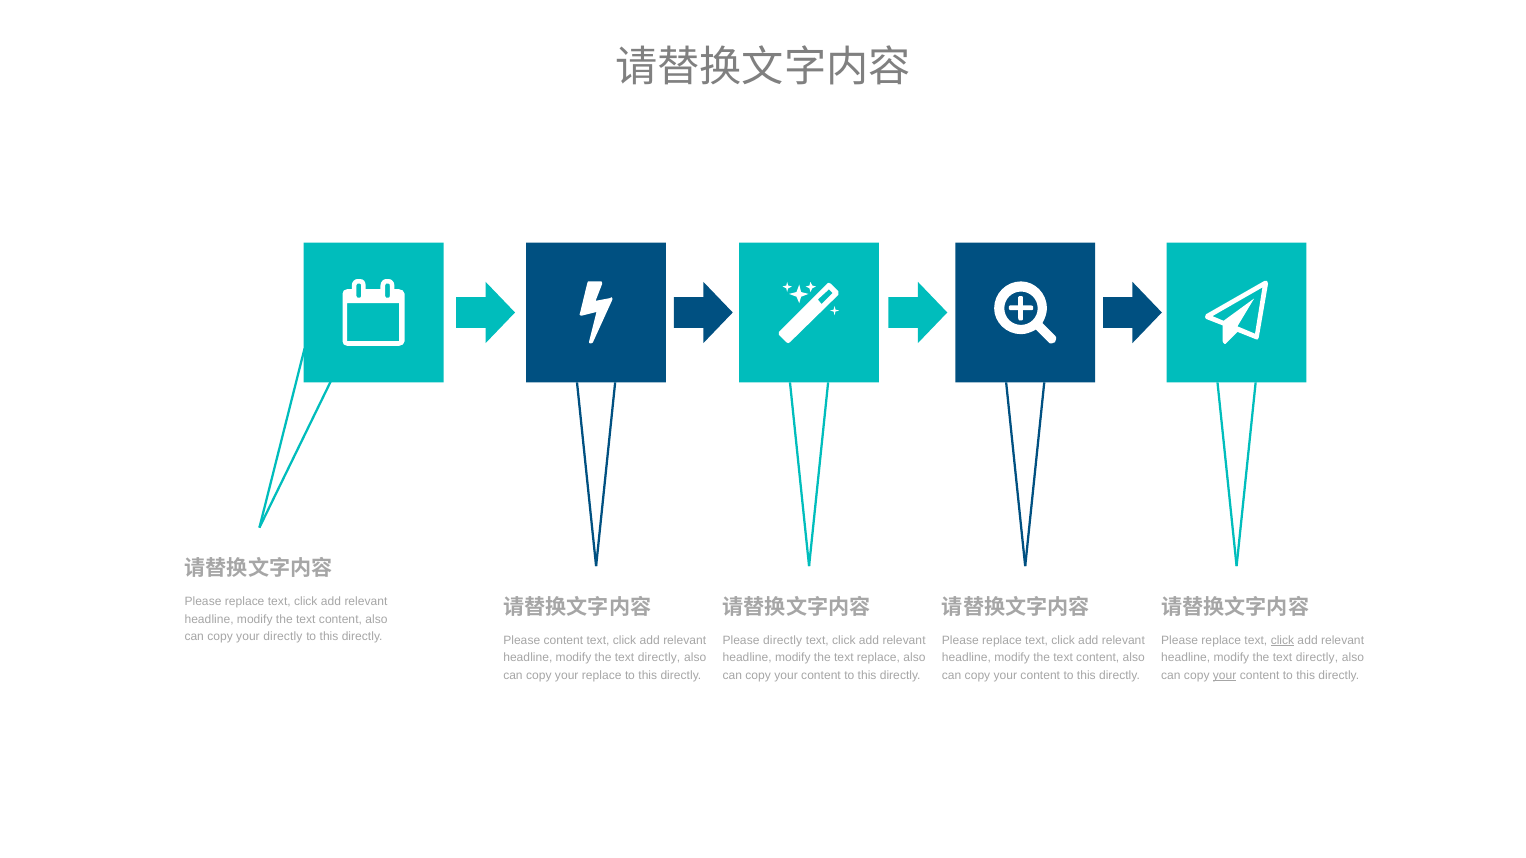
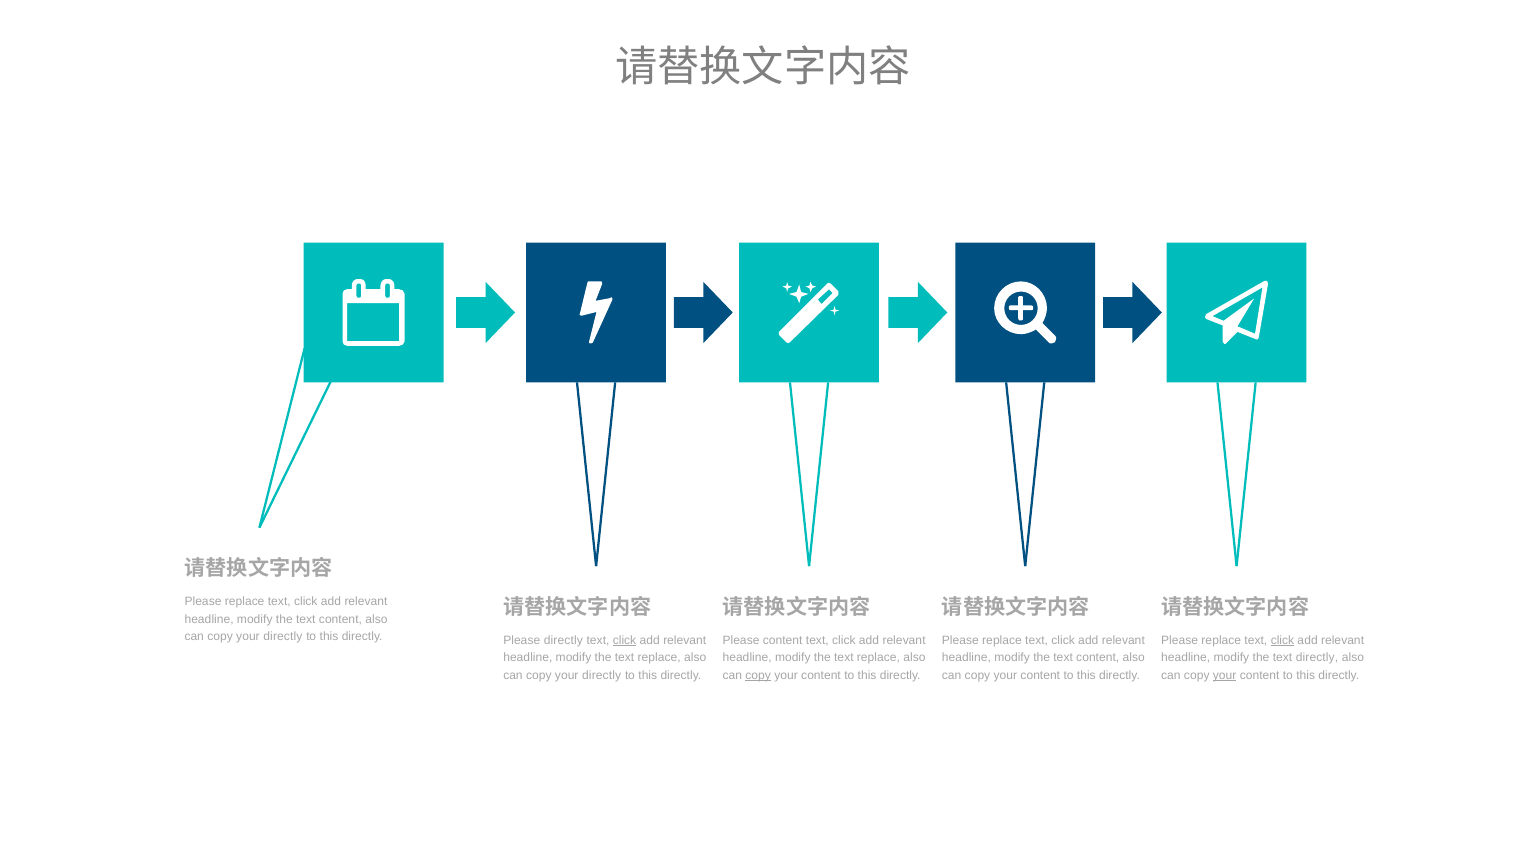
Please content: content -> directly (563, 641)
click underline: none -> present (625, 641)
Please directly: directly -> content (783, 641)
directly: directly -> replace (659, 658)
replace: replace -> directly (602, 675)
copy underline: none -> present (758, 675)
